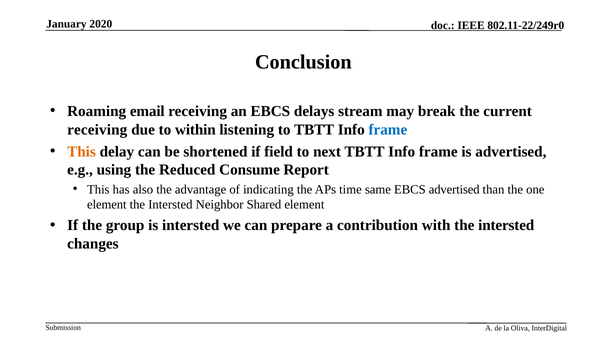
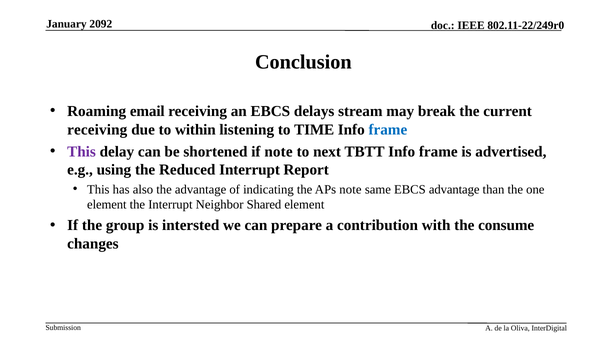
2020: 2020 -> 2092 (101, 24)
to TBTT: TBTT -> TIME (314, 129)
This colour: orange -> purple (82, 151)
if field: field -> note (279, 151)
Reduced Consume: Consume -> Interrupt (250, 170)
APs time: time -> note (350, 189)
EBCS advertised: advertised -> advantage (454, 189)
Intersted: Intersted -> Interrupt (170, 204)
with the intersted: intersted -> consume (506, 225)
